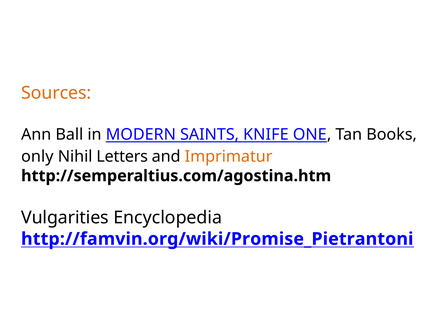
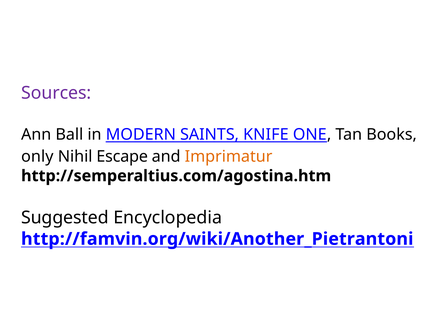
Sources colour: orange -> purple (56, 93)
Letters: Letters -> Escape (122, 157)
Vulgarities: Vulgarities -> Suggested (65, 218)
http://famvin.org/wiki/Promise_Pietrantoni: http://famvin.org/wiki/Promise_Pietrantoni -> http://famvin.org/wiki/Another_Pietrantoni (217, 239)
